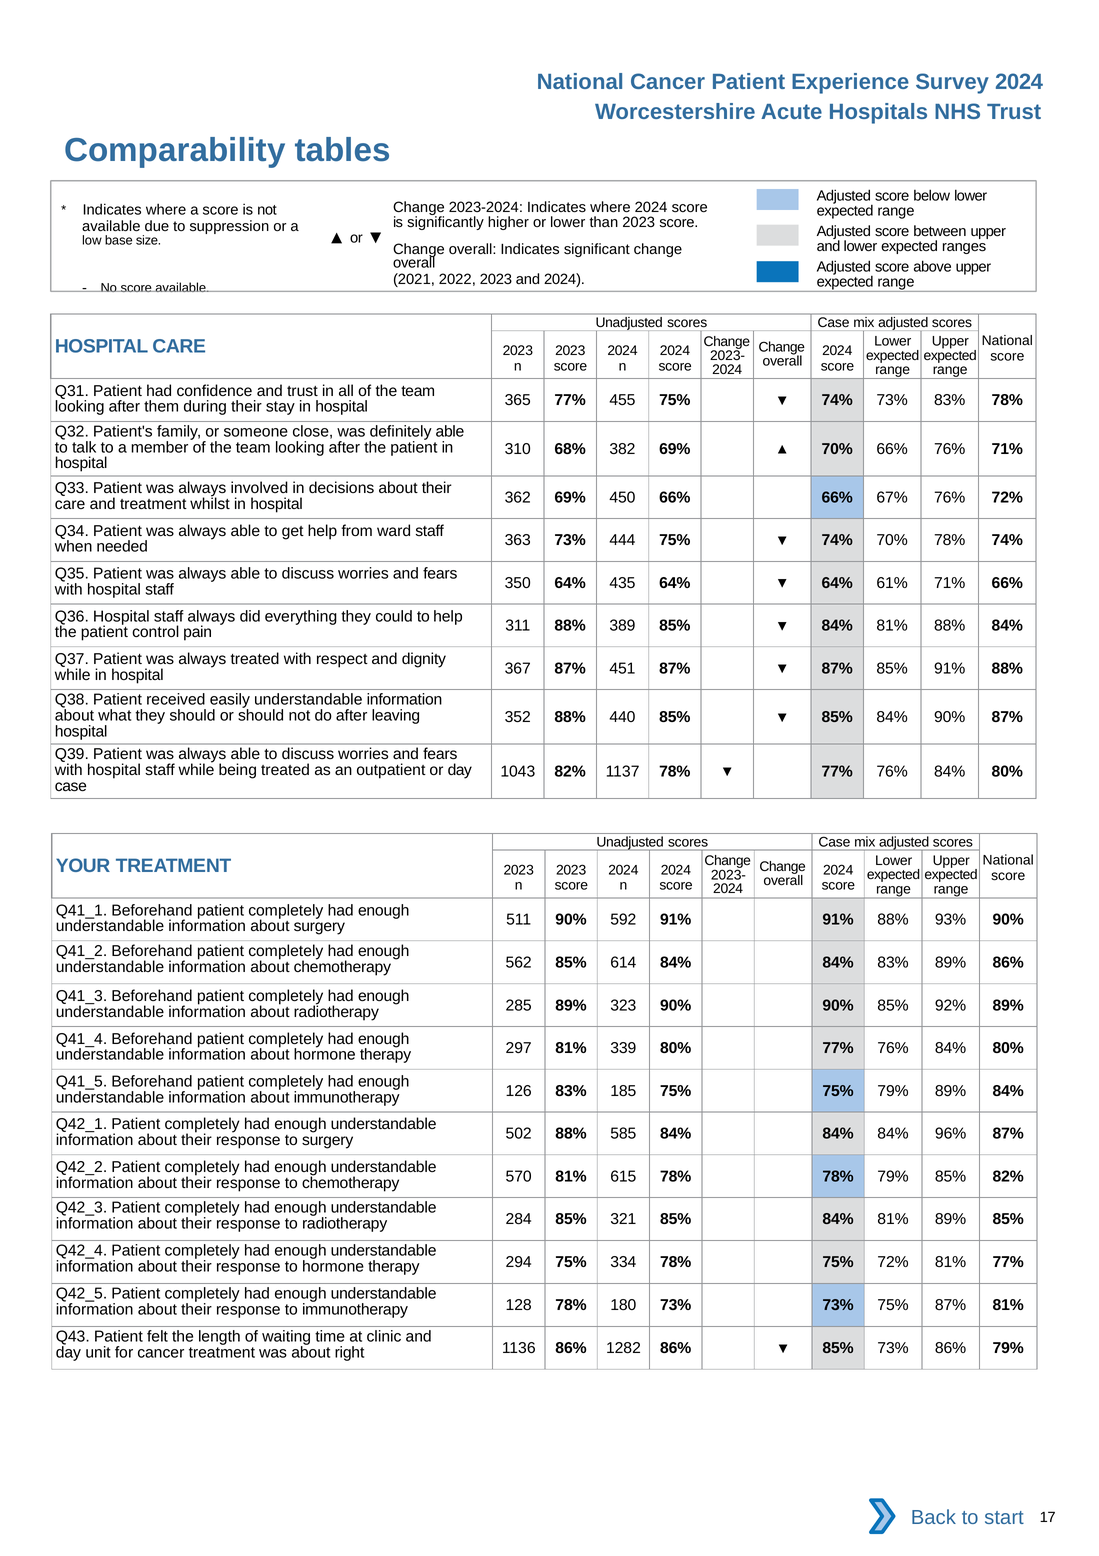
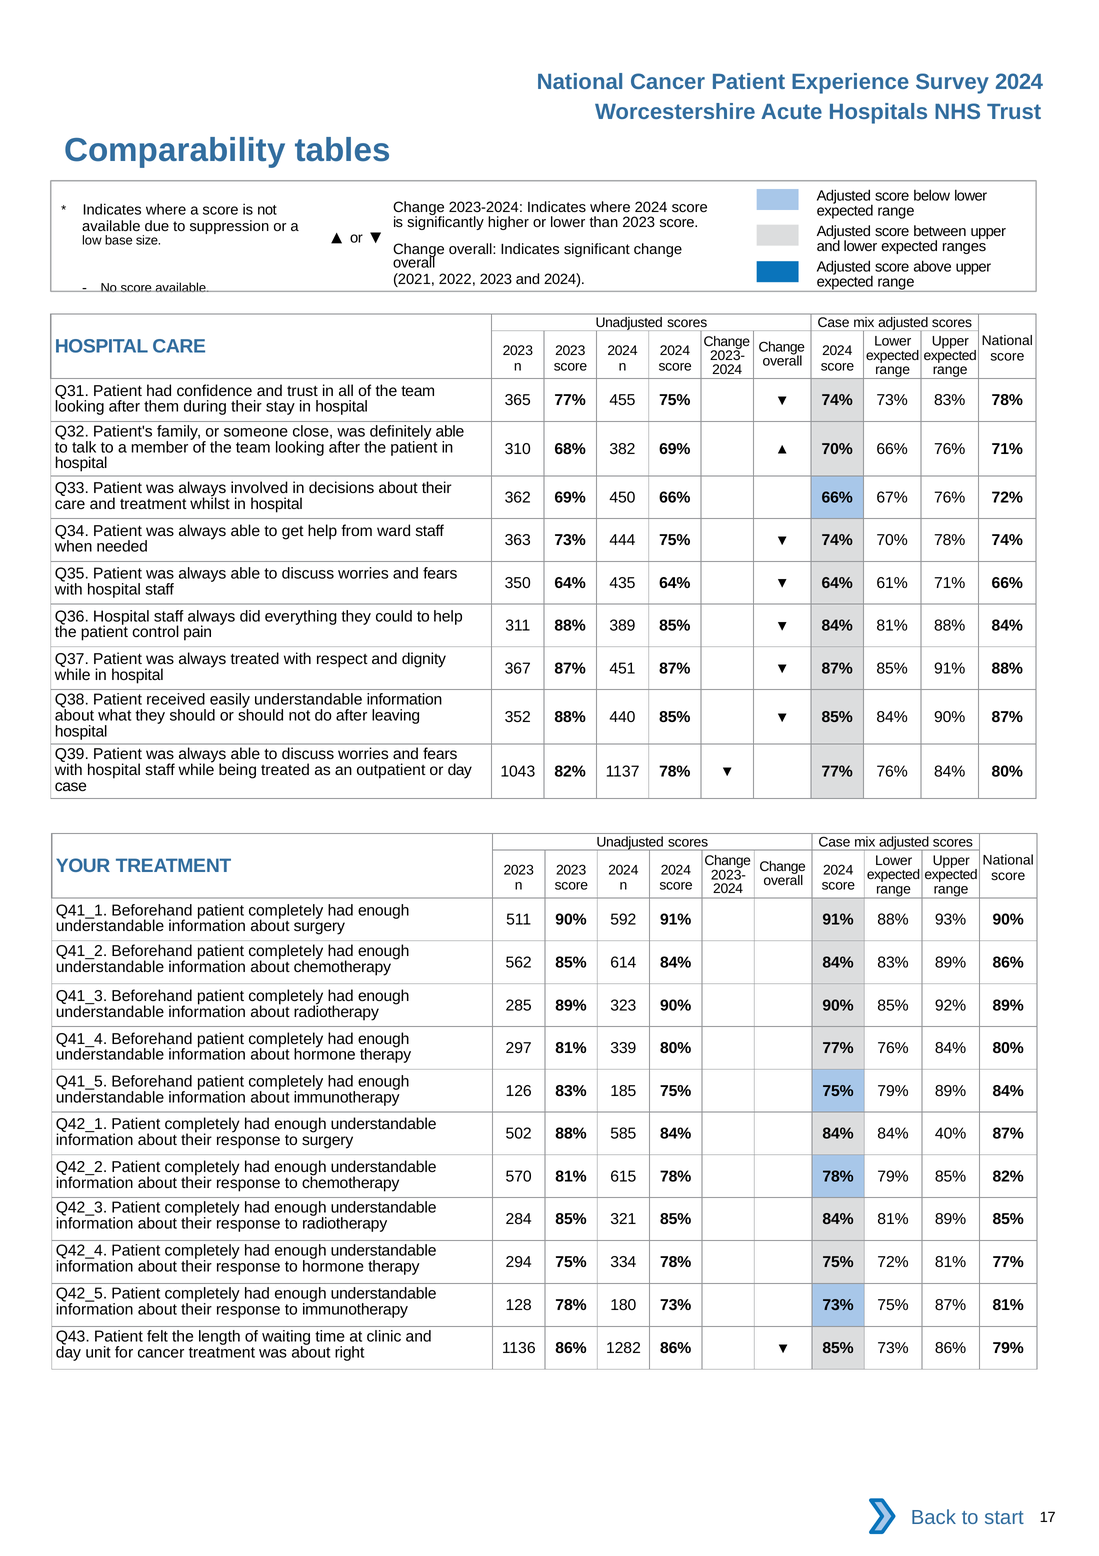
96%: 96% -> 40% (951, 1133)
